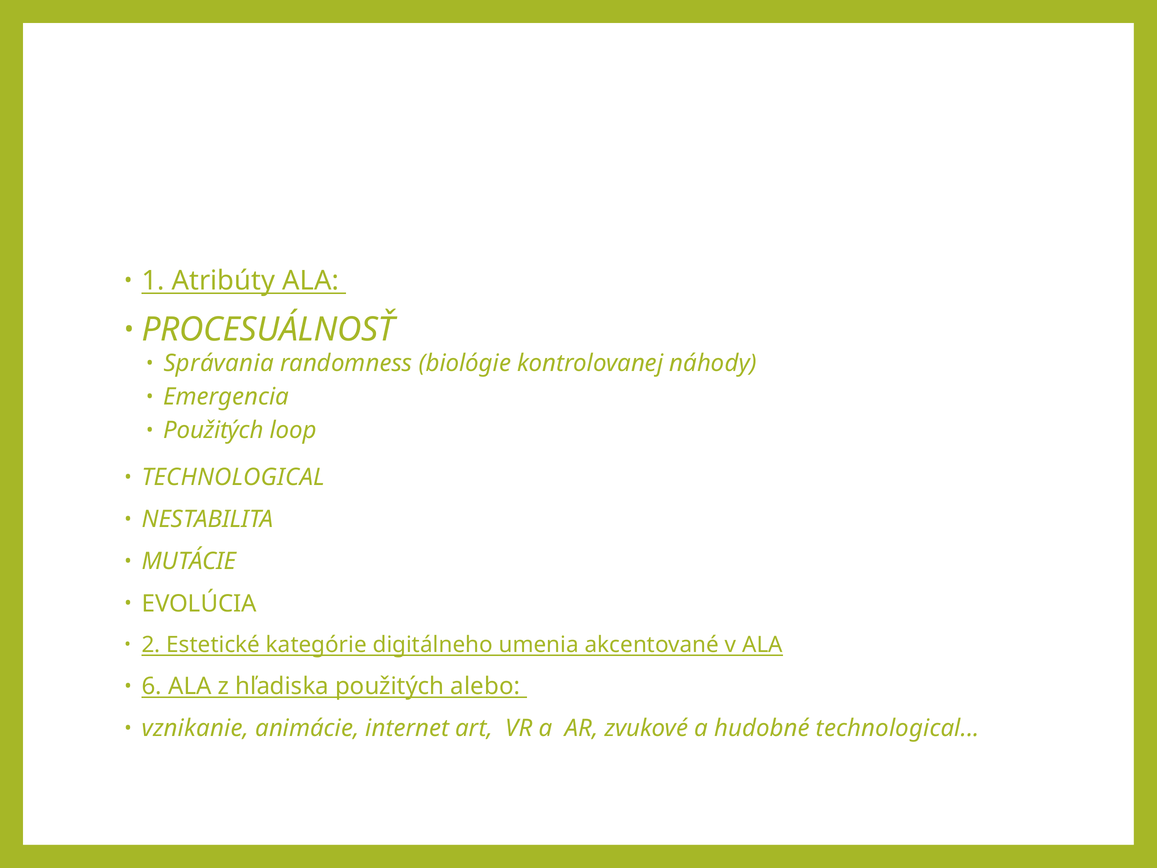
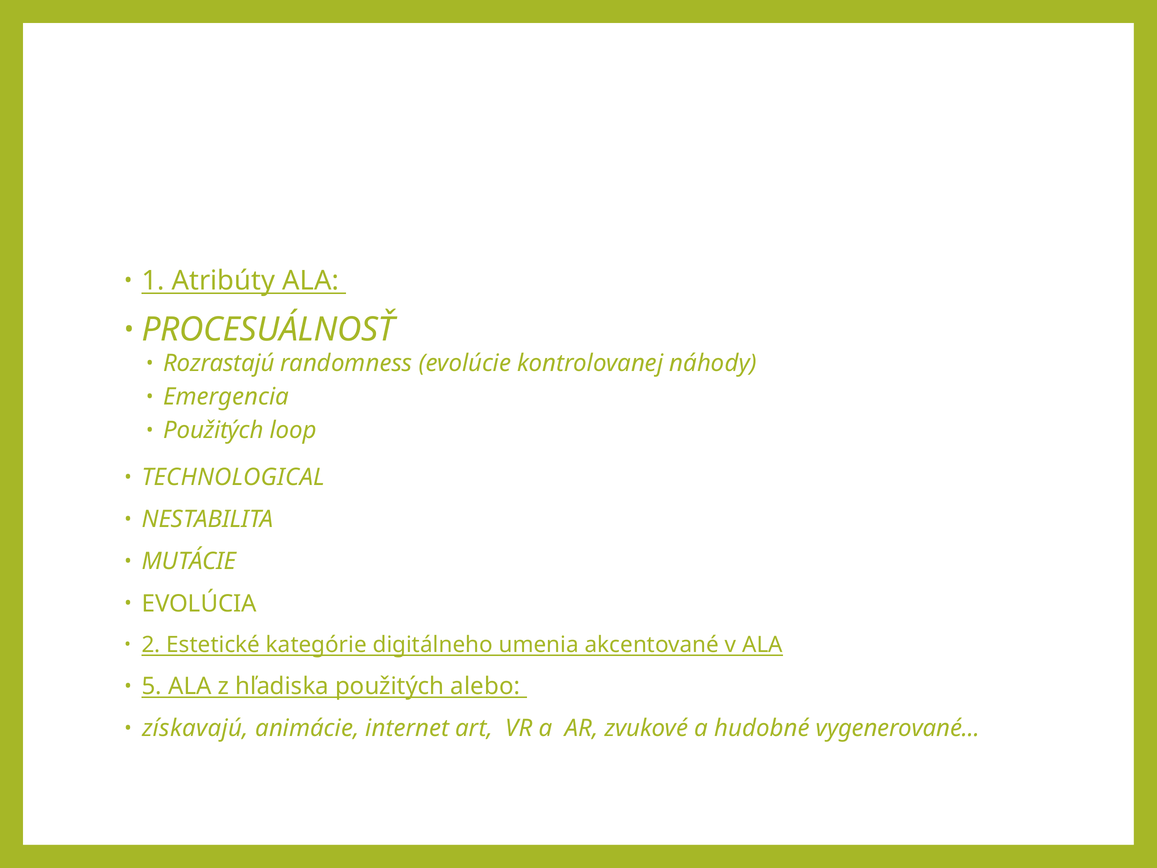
Správania: Správania -> Rozrastajú (219, 363)
biológie: biológie -> evolúcie (465, 363)
6: 6 -> 5 (152, 686)
vznikanie: vznikanie -> získavajú (195, 728)
hudobné technological: technological -> vygenerované (898, 728)
